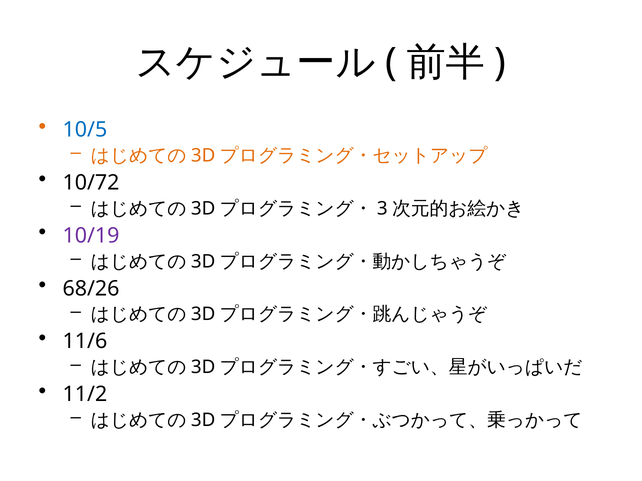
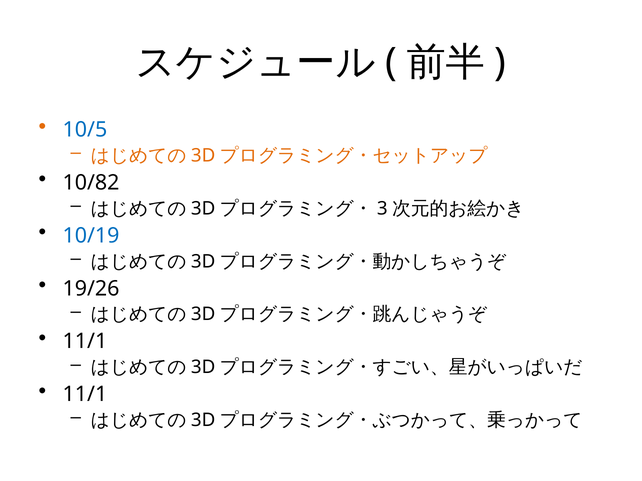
10/72: 10/72 -> 10/82 (91, 183)
10/19 colour: purple -> blue (91, 236)
68/26: 68/26 -> 19/26 (91, 289)
11/6: 11/6 -> 11/1 (85, 342)
11/2: 11/2 -> 11/1 (85, 395)
